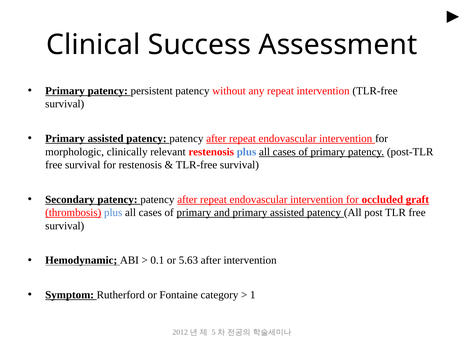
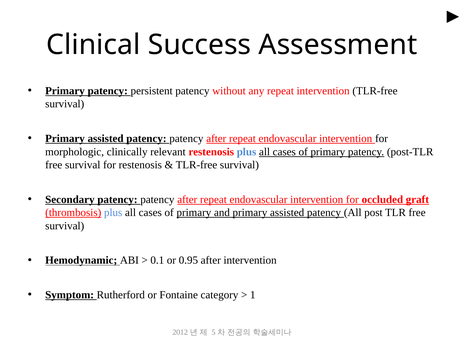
5.63: 5.63 -> 0.95 (188, 260)
